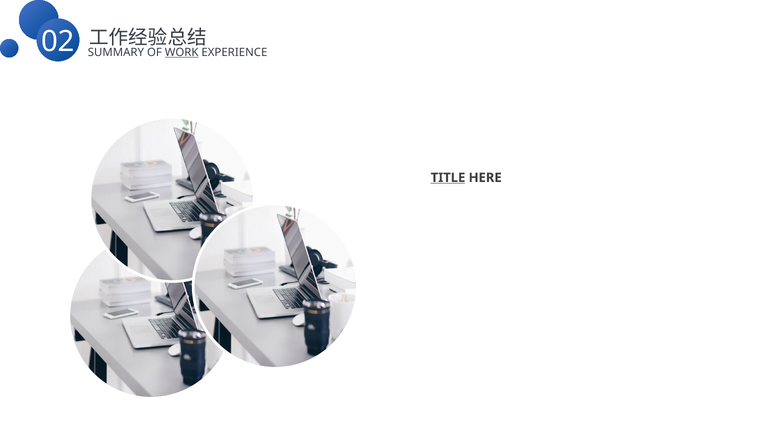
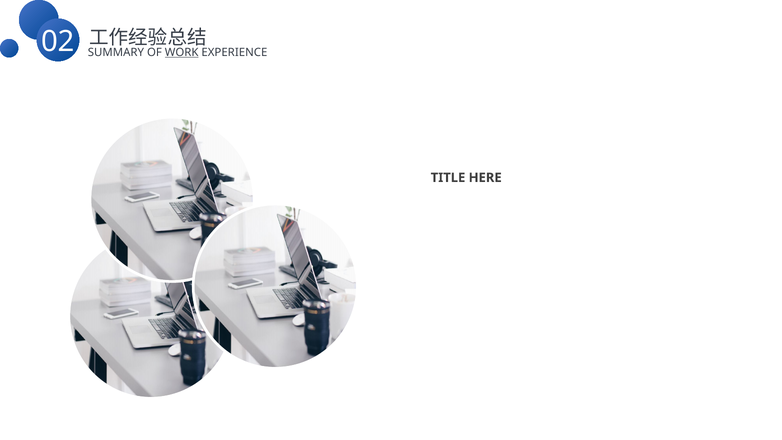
TITLE underline: present -> none (448, 178)
